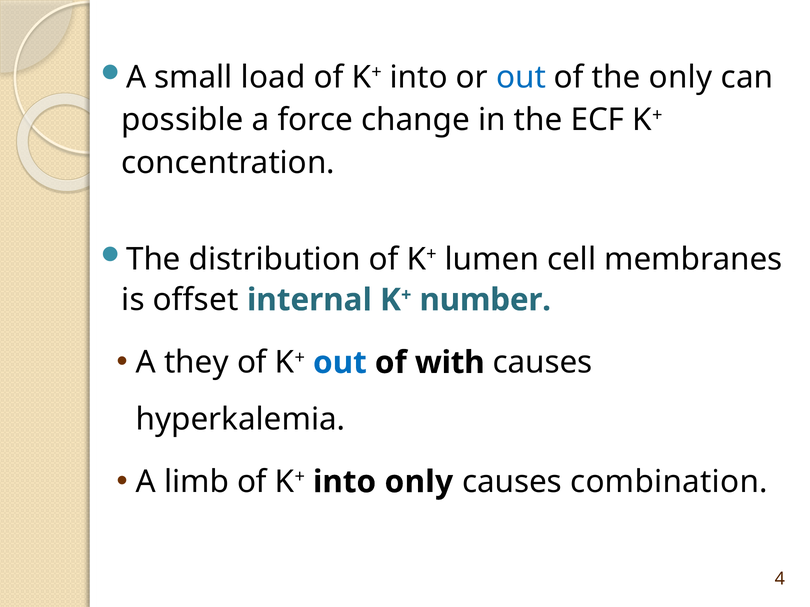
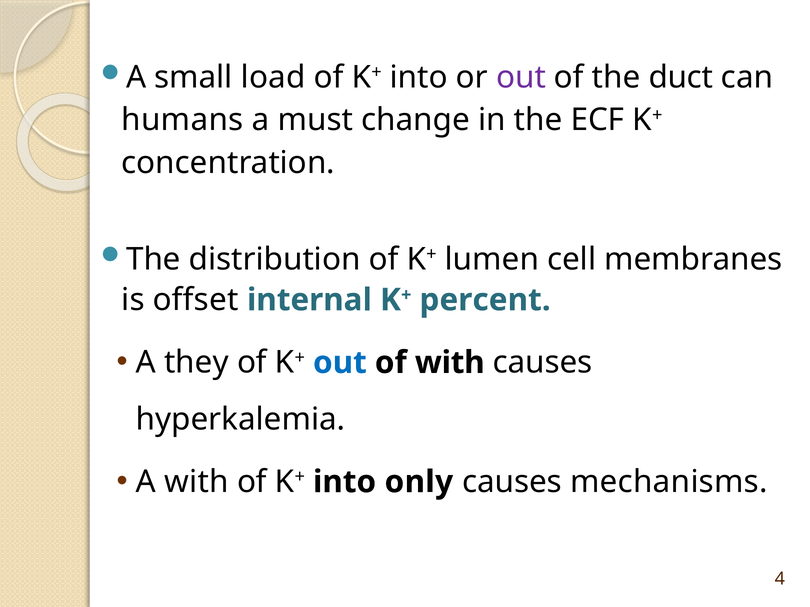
out colour: blue -> purple (521, 77)
the only: only -> duct (681, 77)
possible: possible -> humans (182, 120)
force: force -> must (315, 120)
number: number -> percent (485, 300)
A limb: limb -> with (196, 482)
combination: combination -> mechanisms (669, 482)
